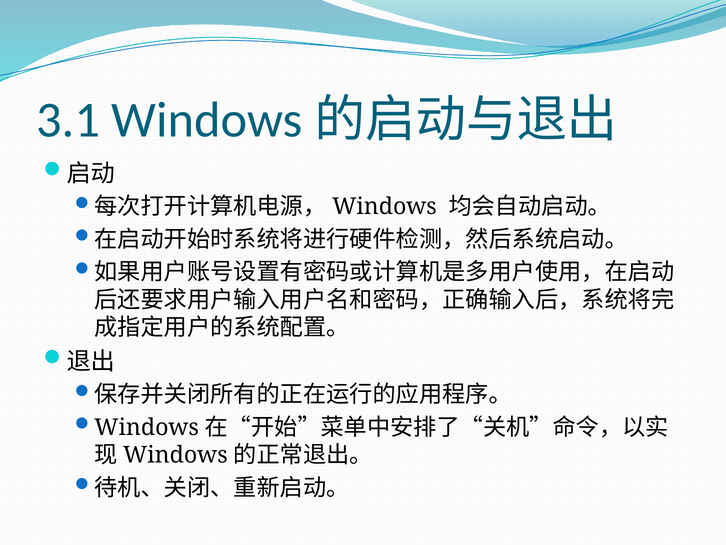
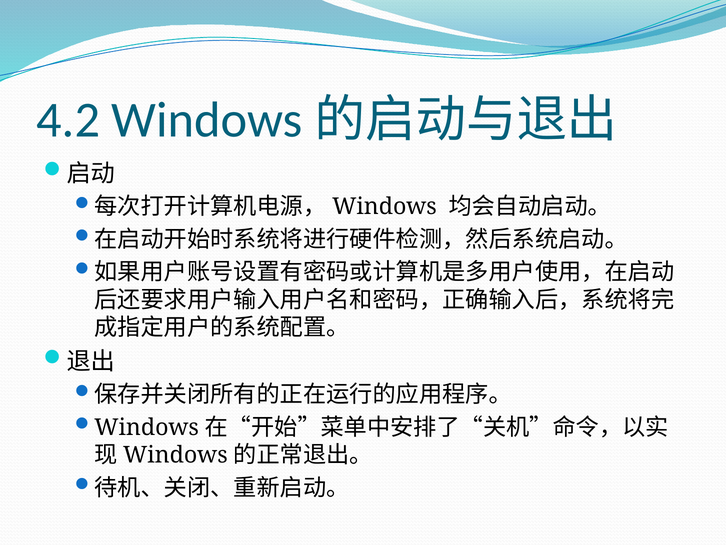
3.1: 3.1 -> 4.2 (68, 120)
